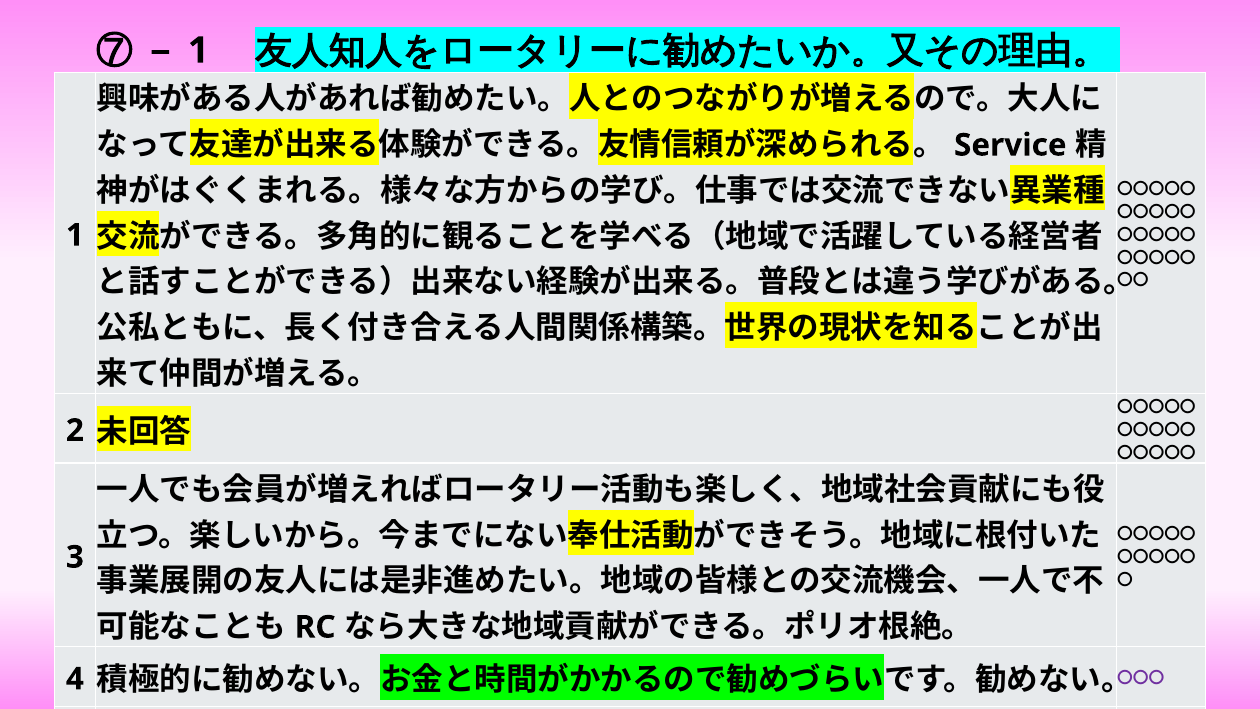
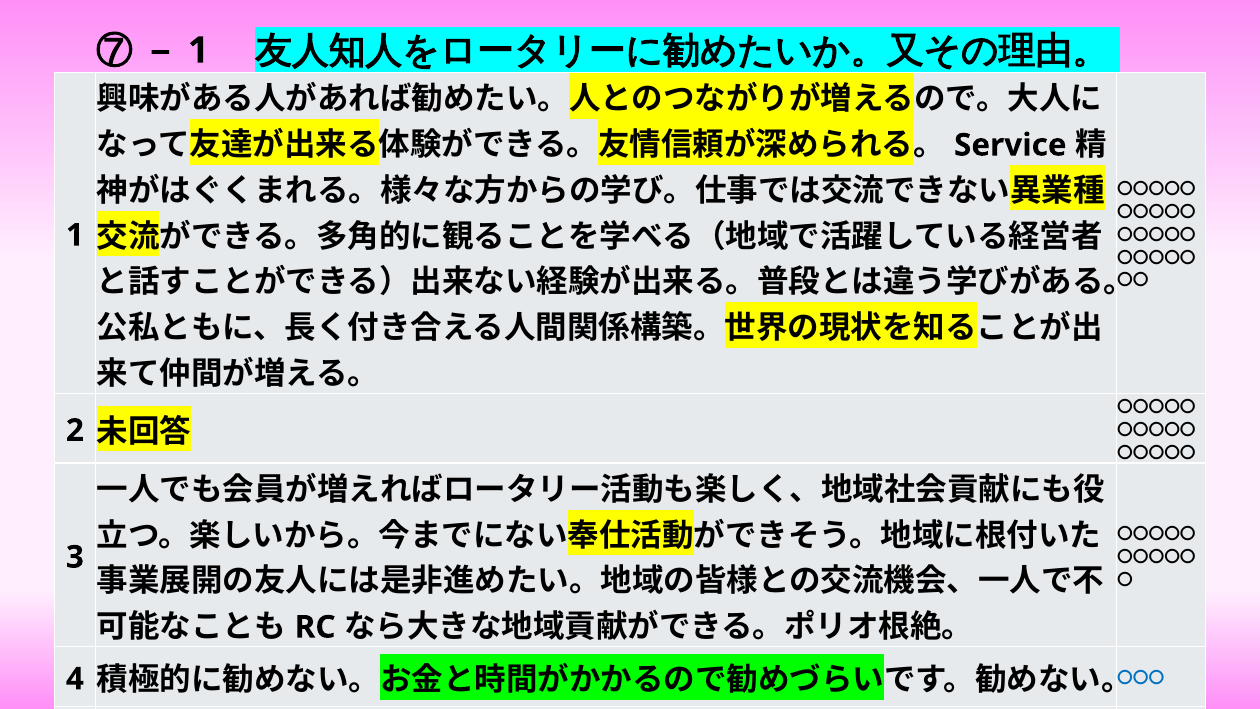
〇〇〇 colour: purple -> blue (1141, 678)
